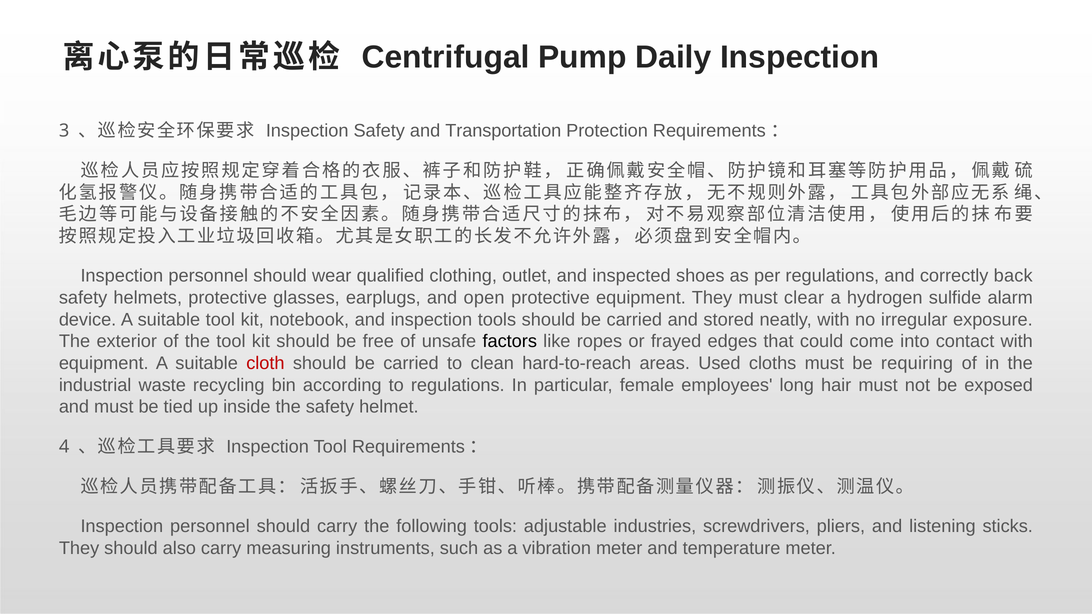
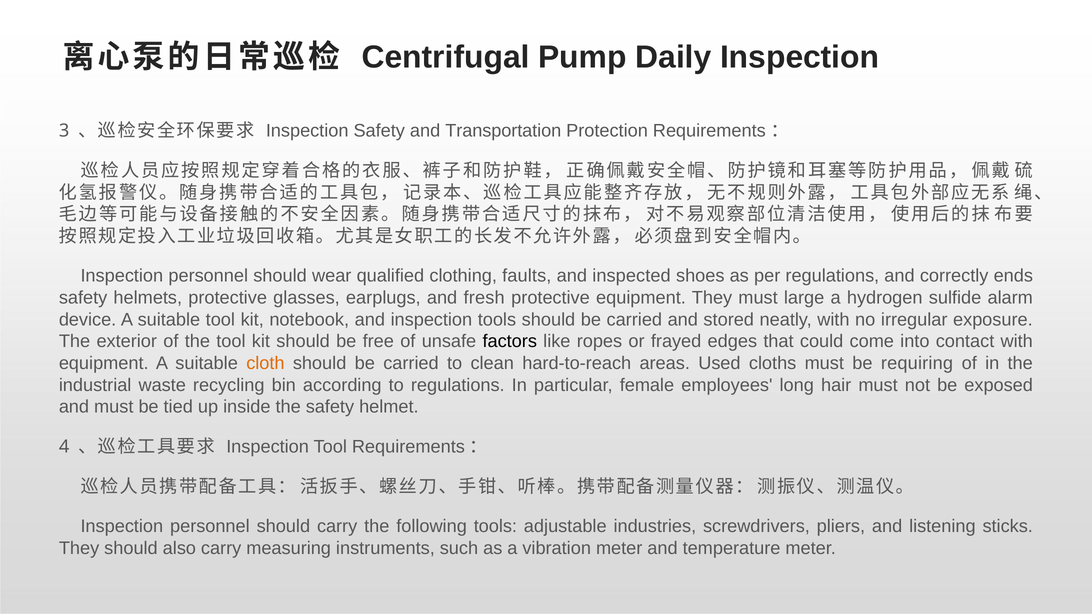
outlet: outlet -> faults (527, 276)
back: back -> ends (1013, 276)
open: open -> fresh (484, 298)
clear: clear -> large (804, 298)
cloth colour: red -> orange (265, 363)
